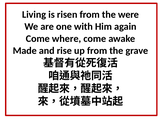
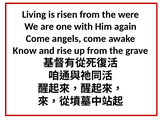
where: where -> angels (67, 39)
Made: Made -> Know (25, 51)
